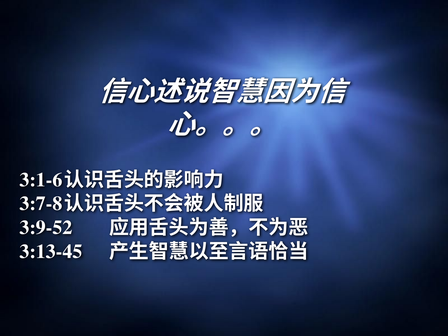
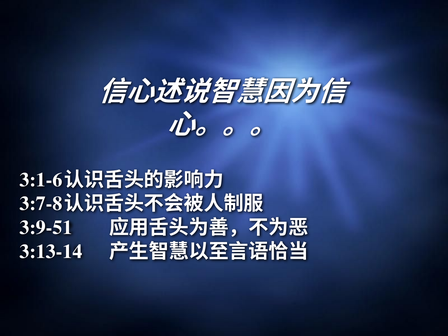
3:9-52: 3:9-52 -> 3:9-51 (46, 228)
3:13-45: 3:13-45 -> 3:13-14 (51, 252)
